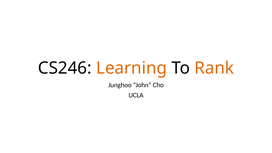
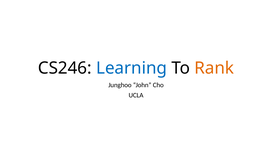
Learning colour: orange -> blue (132, 68)
